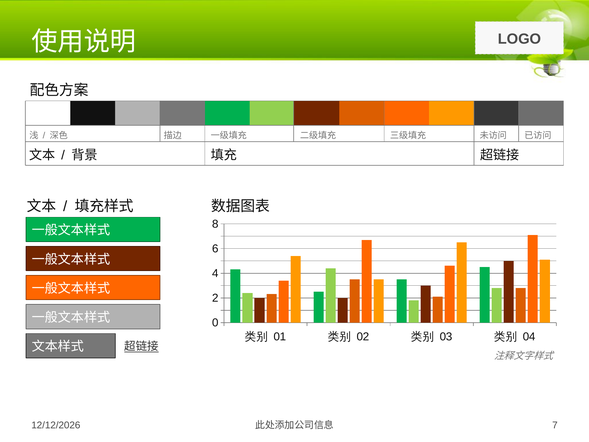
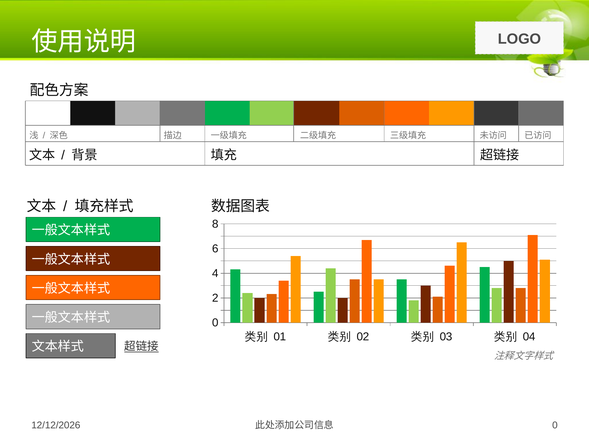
7: 7 -> 0 (555, 425)
